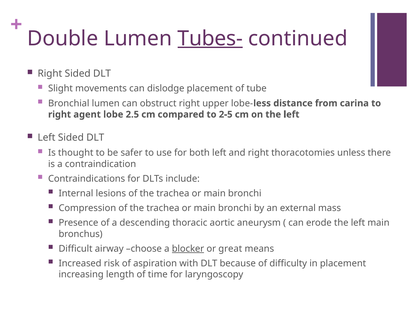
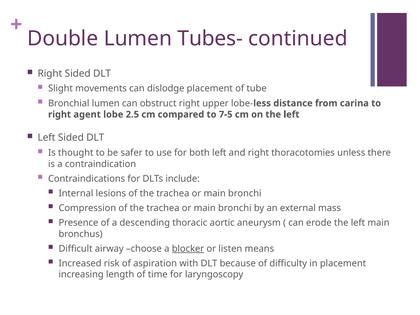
Tubes- underline: present -> none (210, 38)
2-5: 2-5 -> 7-5 (226, 114)
great: great -> listen (230, 249)
